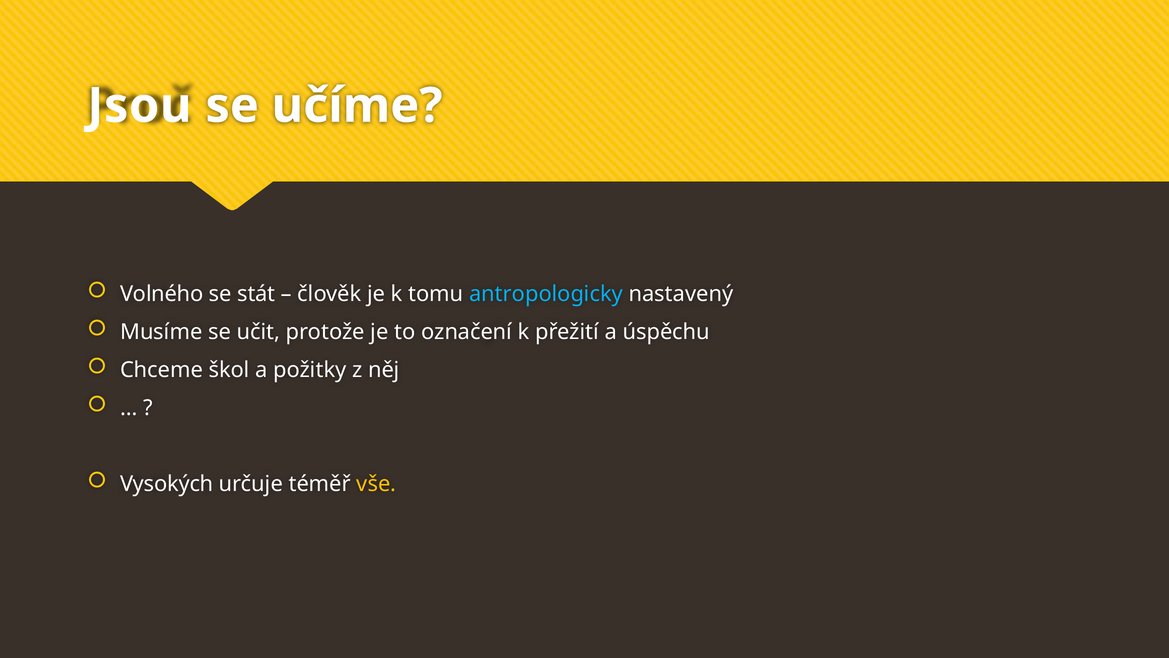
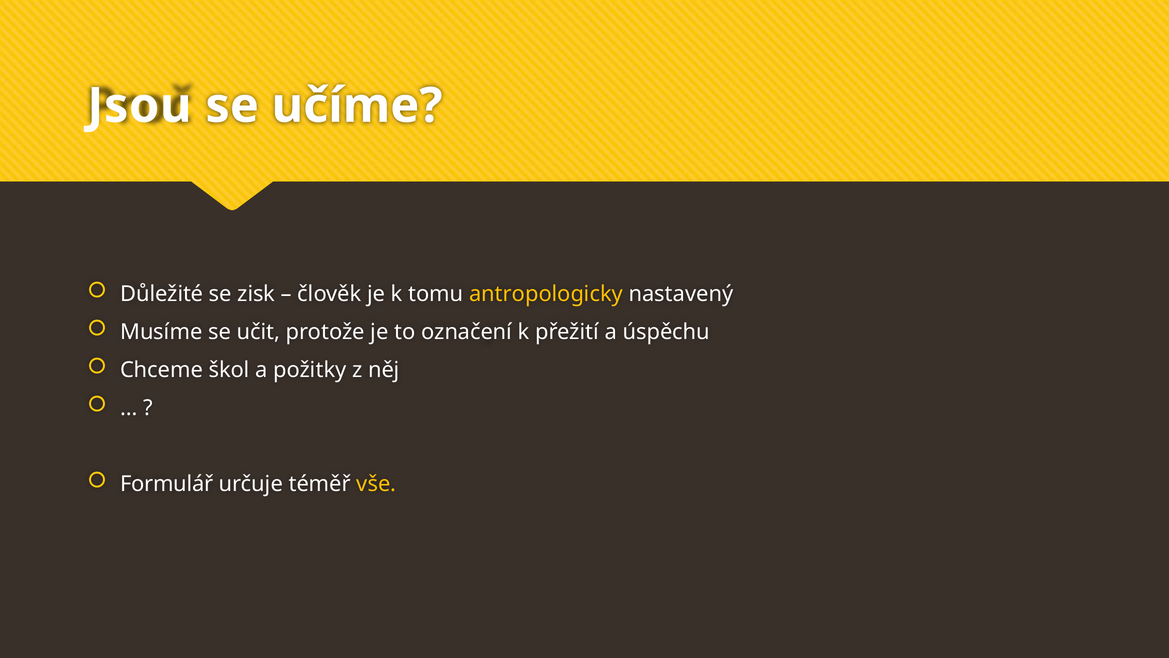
Volného: Volného -> Důležité (162, 294)
stát: stát -> zisk (256, 294)
antropologicky colour: light blue -> yellow (546, 294)
Vysokých: Vysokých -> Formulář (167, 484)
